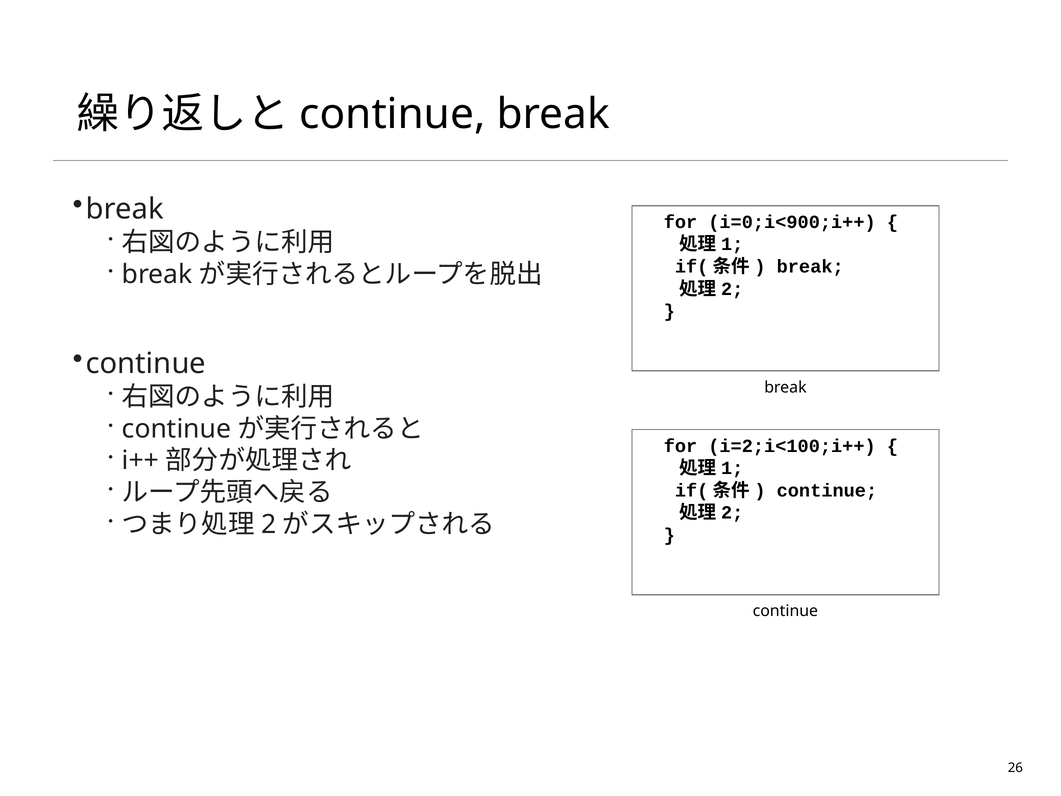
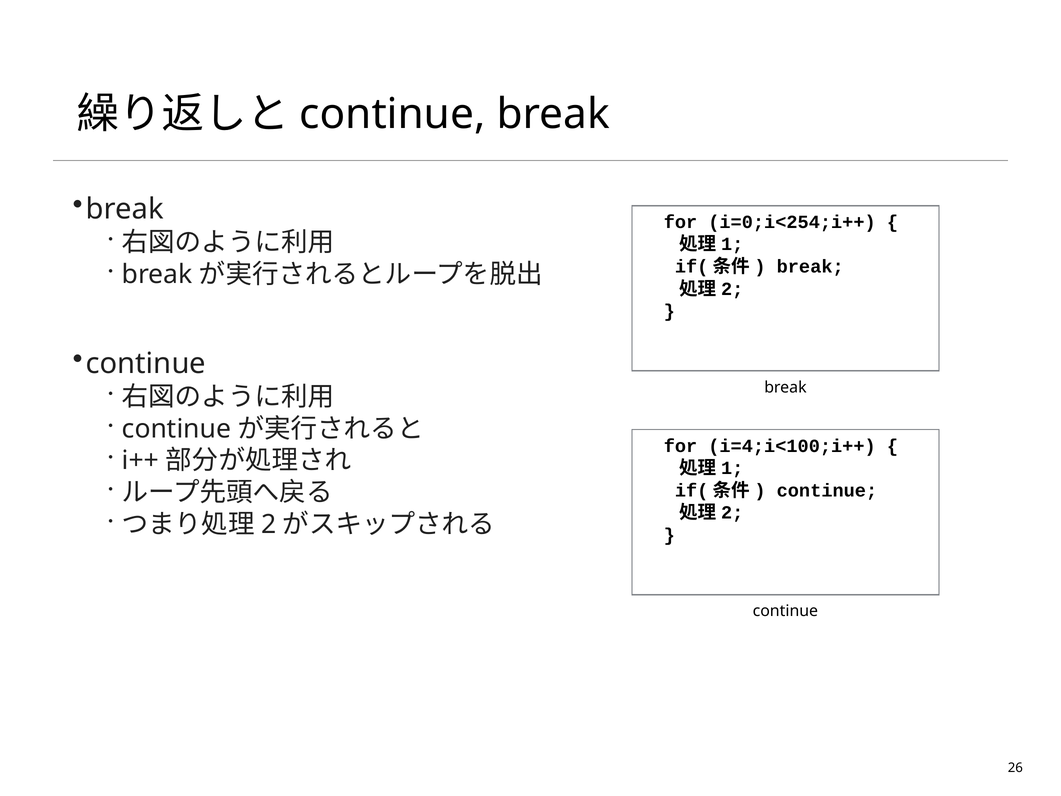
i=0;i<900;i++: i=0;i<900;i++ -> i=0;i<254;i++ (792, 222)
i=2;i<100;i++: i=2;i<100;i++ -> i=4;i<100;i++ (792, 446)
